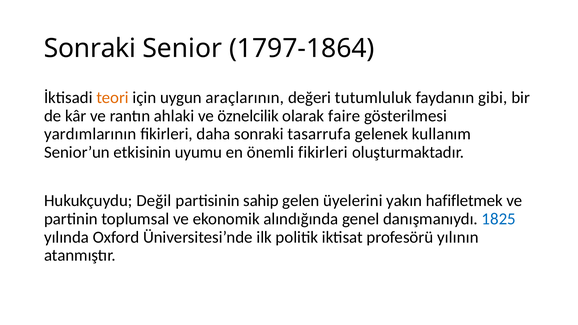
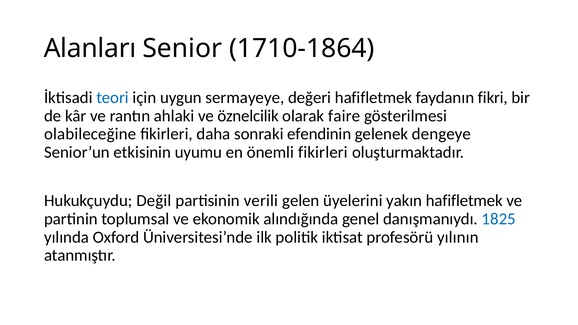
Sonraki: Sonraki -> Alanları (90, 49)
1797-1864: 1797-1864 -> 1710-1864 (302, 49)
teori colour: orange -> blue (113, 98)
araçlarının: araçlarının -> sermayeye (245, 98)
değeri tutumluluk: tutumluluk -> hafifletmek (374, 98)
gibi: gibi -> fikri (493, 98)
yardımlarının: yardımlarının -> olabileceğine (90, 134)
tasarrufa: tasarrufa -> efendinin (319, 134)
kullanım: kullanım -> dengeye (441, 134)
sahip: sahip -> verili (261, 201)
